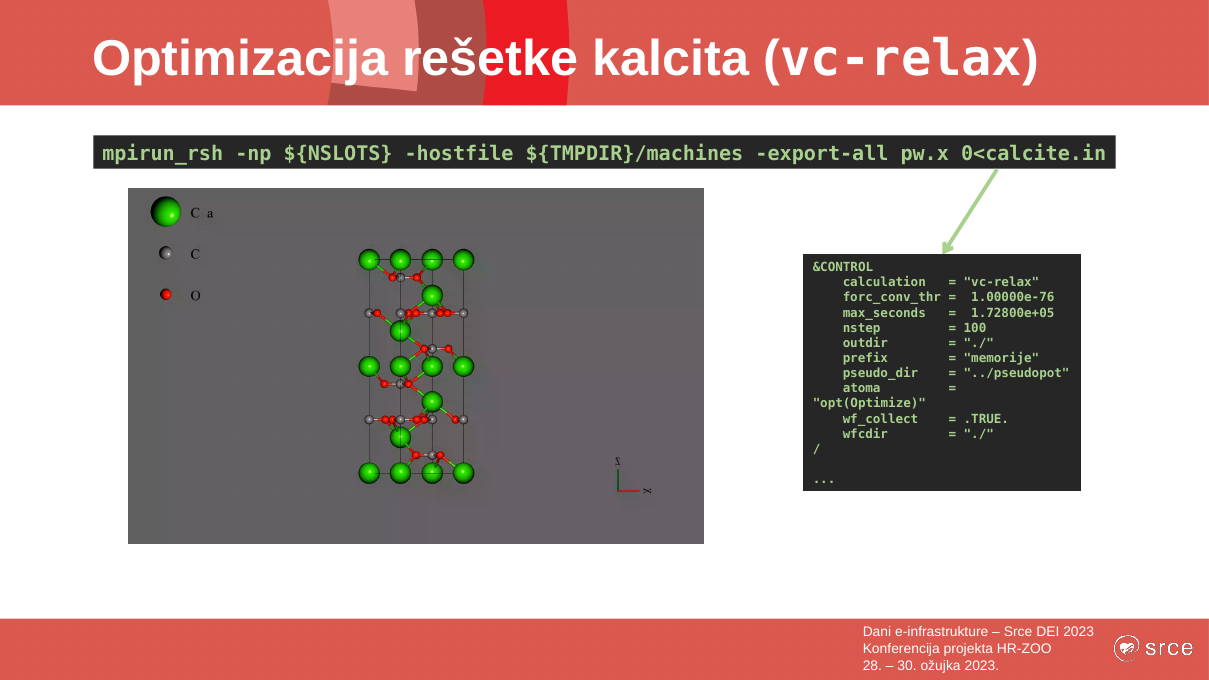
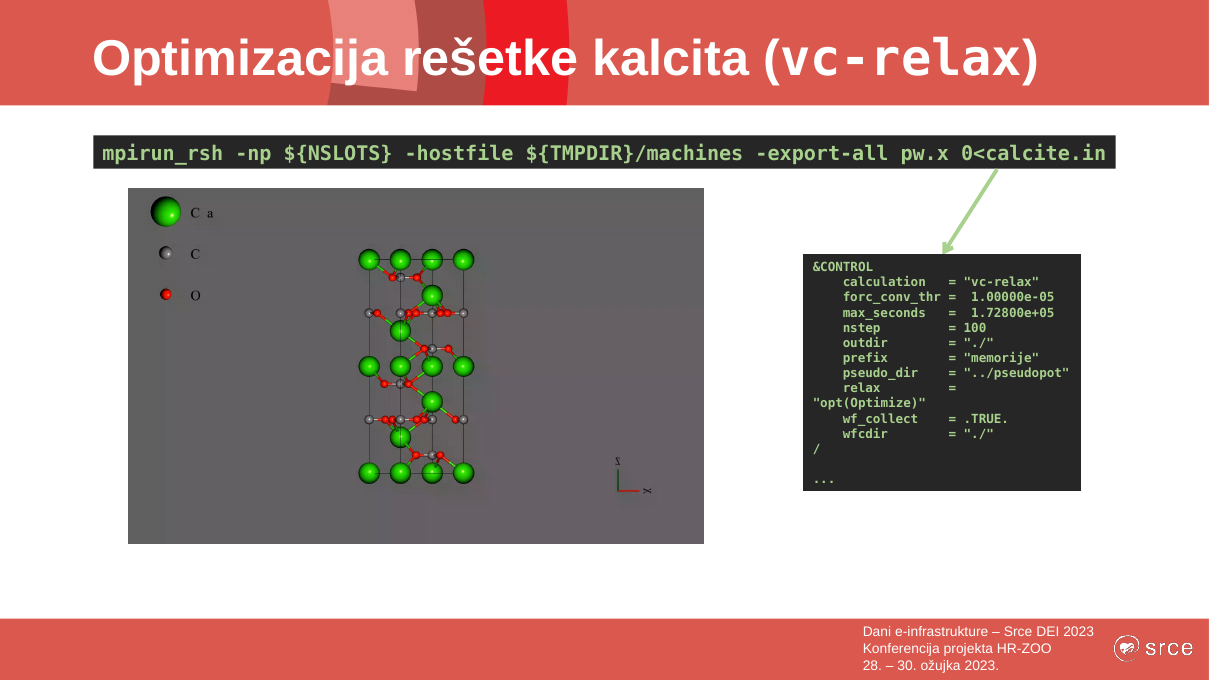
1.00000e-76: 1.00000e-76 -> 1.00000e-05 (1013, 298)
atoma: atoma -> relax (862, 389)
